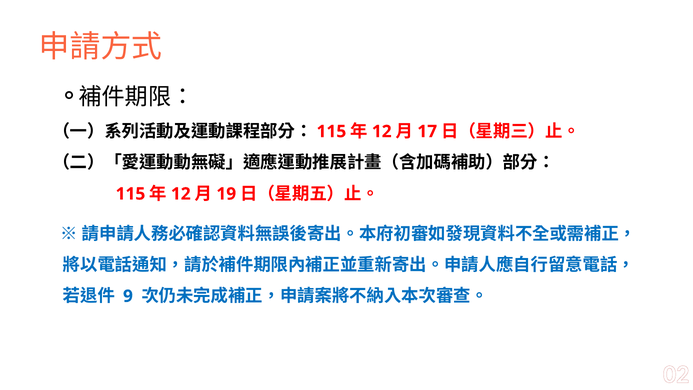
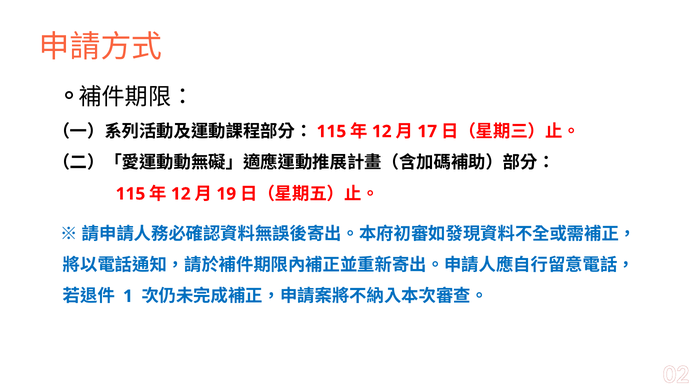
9: 9 -> 1 (128, 296)
